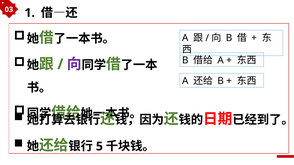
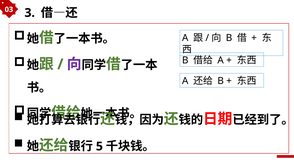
1: 1 -> 3 (30, 13)
